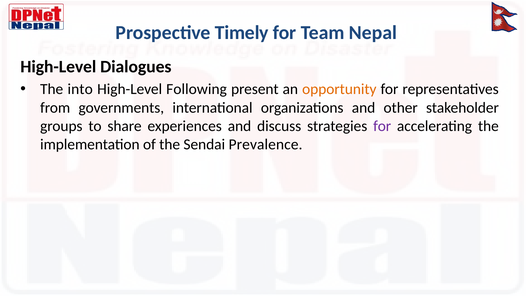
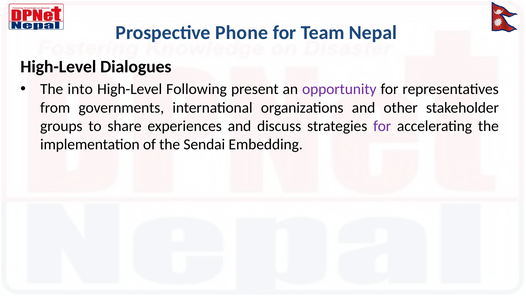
Timely: Timely -> Phone (242, 33)
opportunity colour: orange -> purple (339, 89)
Prevalence: Prevalence -> Embedding (266, 144)
